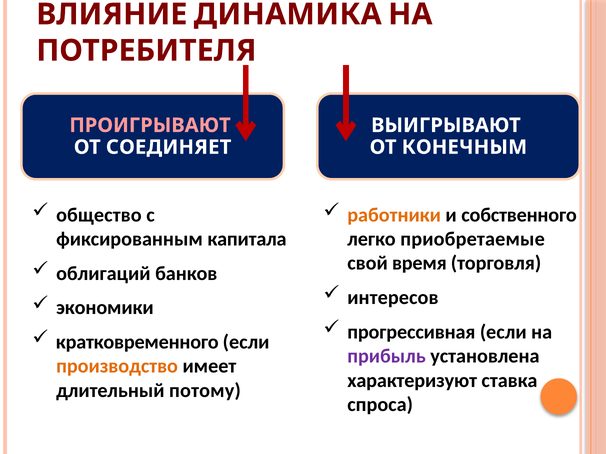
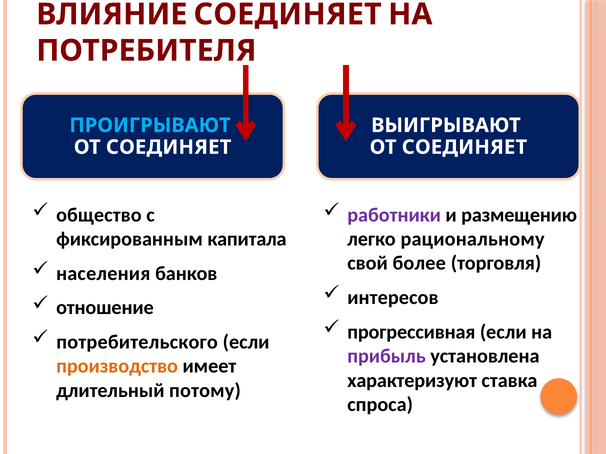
ВЛИЯНИЕ ДИНАМИКА: ДИНАМИКА -> СОЕДИНЯЕТ (288, 14)
ПРОИГРЫВАЮТ colour: pink -> light blue (150, 126)
КОНЕЧНЫМ: КОНЕЧНЫМ -> СОЕДИНЯЕТ (464, 147)
работники colour: orange -> purple (394, 215)
собственного: собственного -> размещению (519, 215)
приобретаемые: приобретаемые -> рациональному (473, 239)
время: время -> более (419, 264)
облигаций: облигаций -> населения (103, 274)
экономики: экономики -> отношение (105, 308)
кратковременного: кратковременного -> потребительского (137, 342)
